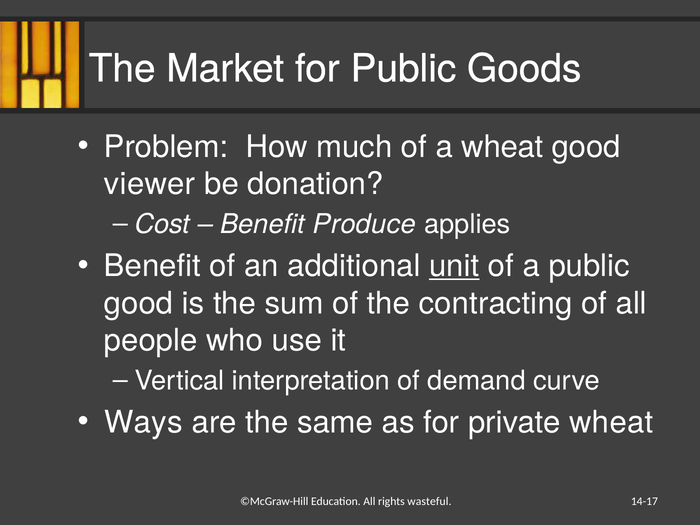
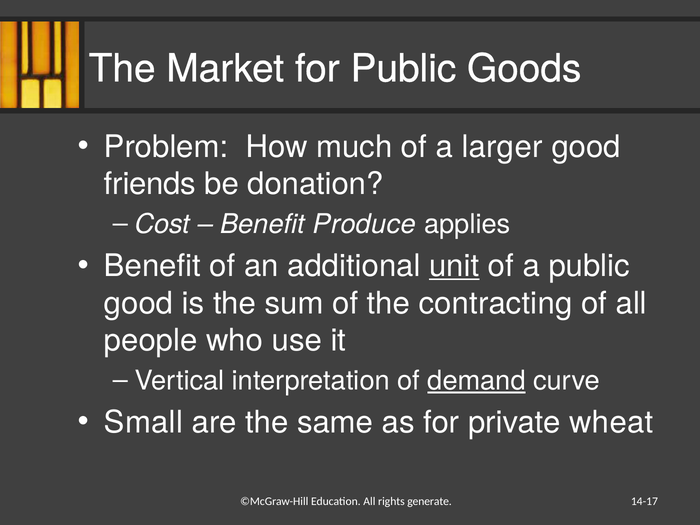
a wheat: wheat -> larger (502, 147)
viewer: viewer -> friends (150, 184)
demand underline: none -> present (477, 381)
Ways: Ways -> Small (143, 422)
wasteful: wasteful -> generate (430, 501)
